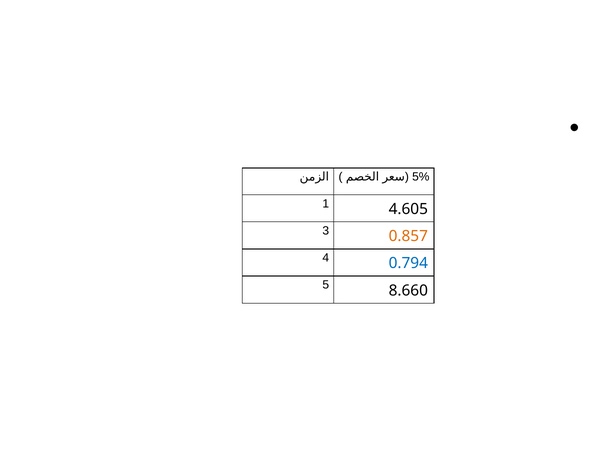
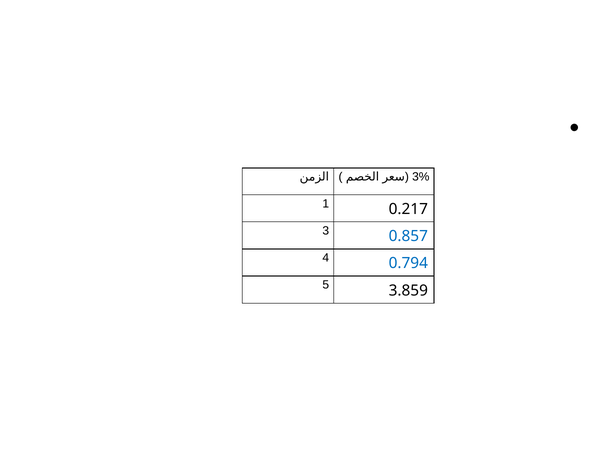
5%: 5% -> 3% (421, 177)
4.605: 4.605 -> 0.217 (408, 209)
0.857 colour: orange -> blue (408, 236)
8.660: 8.660 -> 3.859 (408, 291)
